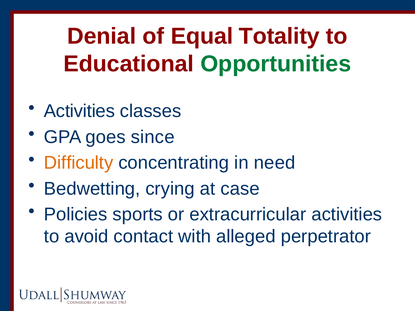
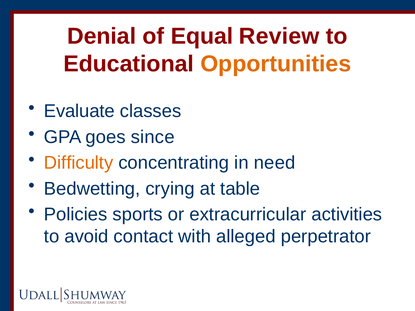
Totality: Totality -> Review (279, 36)
Opportunities colour: green -> orange (276, 64)
Activities: Activities -> Evaluate (79, 111)
case: case -> table (240, 189)
